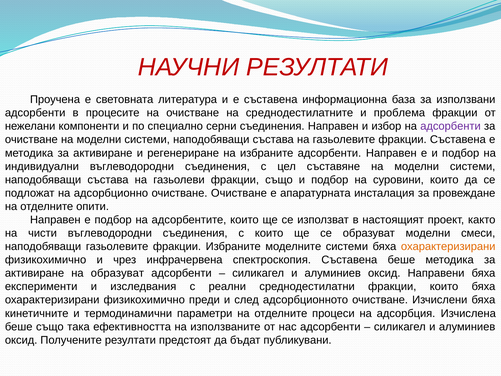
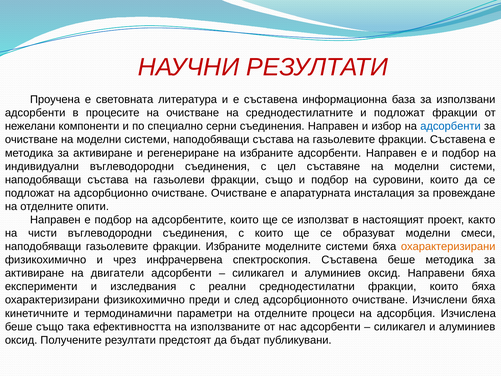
и проблема: проблема -> подложат (399, 113)
адсорбенти colour: purple -> blue (451, 126)
на образуват: образуват -> двигатели (117, 273)
